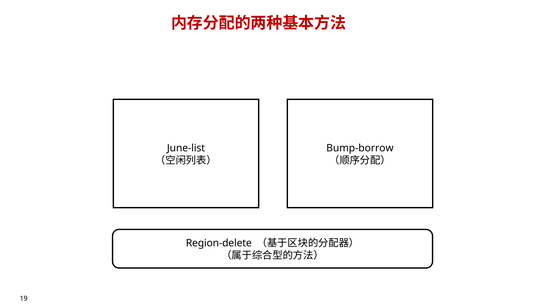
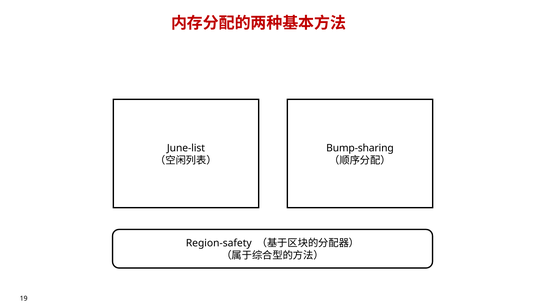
Bump-borrow: Bump-borrow -> Bump-sharing (360, 148)
Region-delete: Region-delete -> Region-safety (219, 243)
